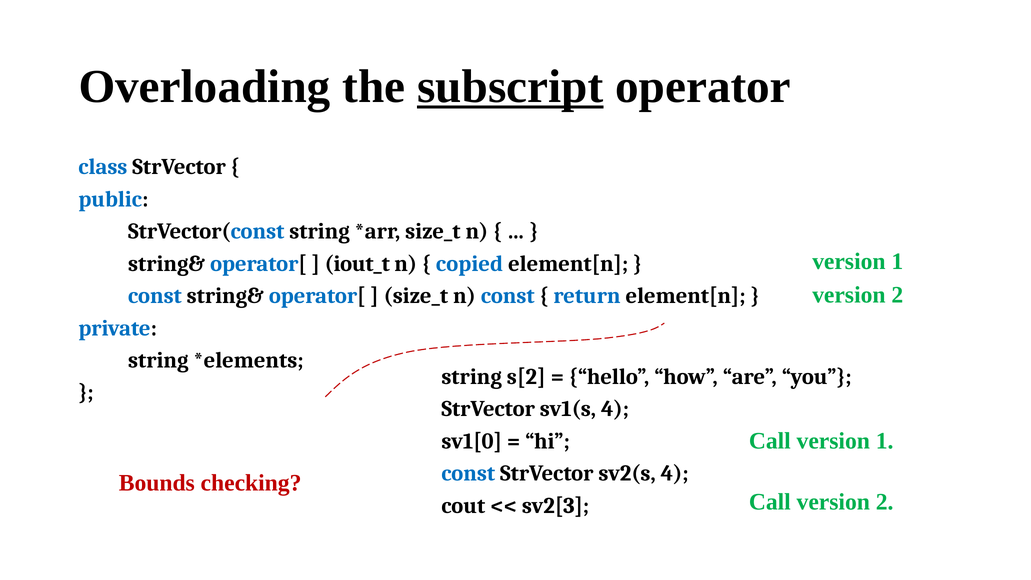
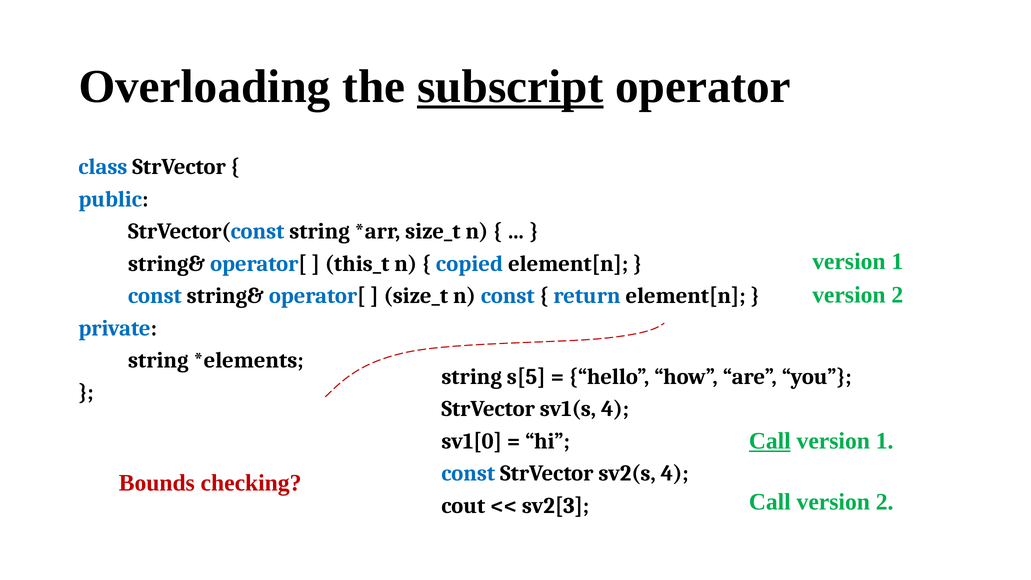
iout_t: iout_t -> this_t (357, 264)
s[2: s[2 -> s[5 (526, 377)
Call underline: none -> present (770, 441)
